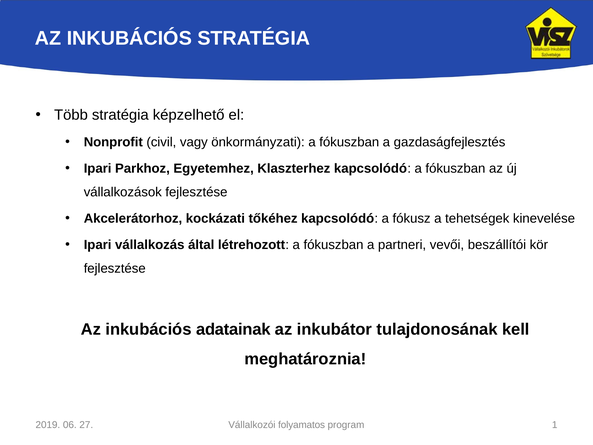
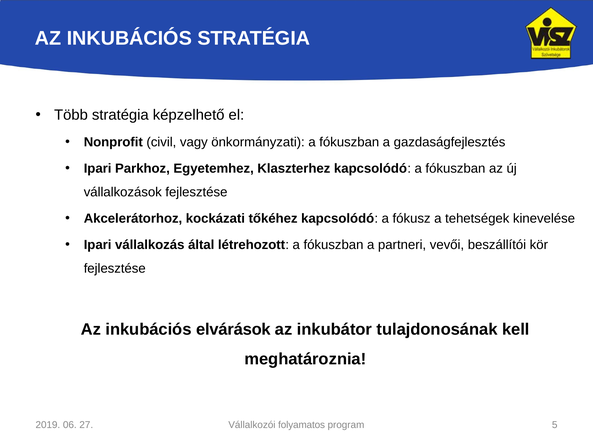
adatainak: adatainak -> elvárások (233, 329)
1: 1 -> 5 (555, 425)
